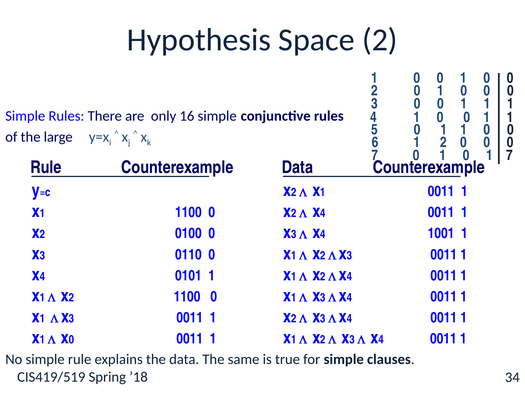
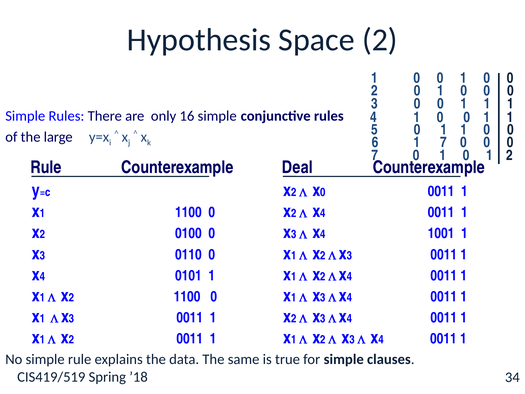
1 2: 2 -> 7 (443, 142)
1 7: 7 -> 2 (509, 155)
Data: Data -> Deal (297, 167)
1: 1 -> 0 (323, 192)
0: 0 -> 2 (72, 339)
